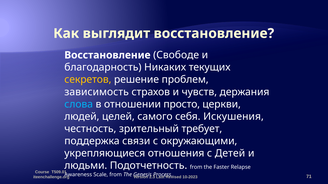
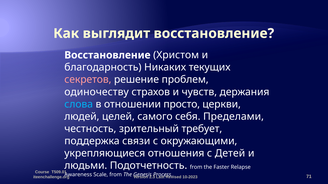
Свободе: Свободе -> Христом (176, 55)
секретов colour: yellow -> pink (88, 80)
зависимость: зависимость -> одиночеству (97, 92)
Искушения: Искушения -> Пределами (234, 117)
